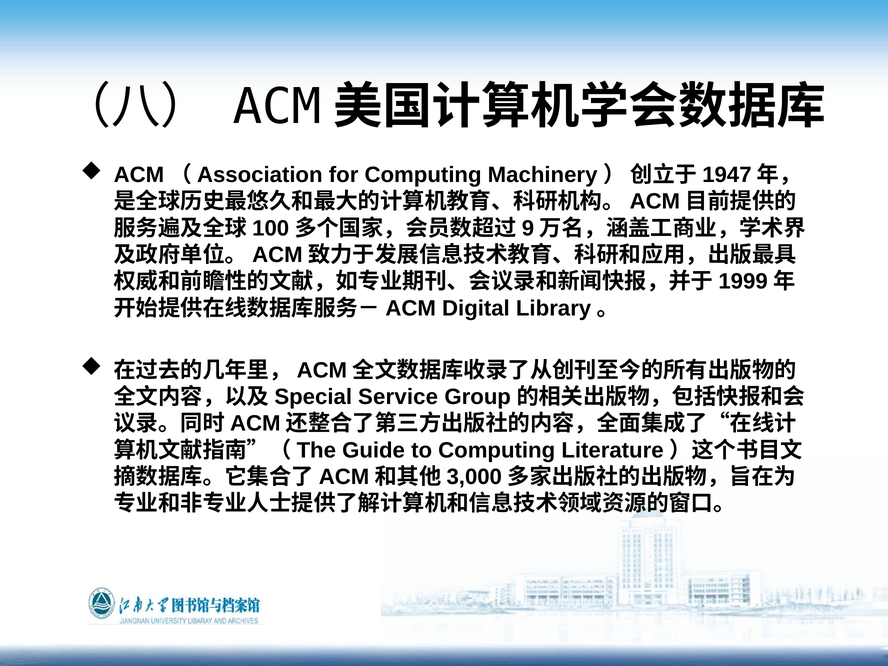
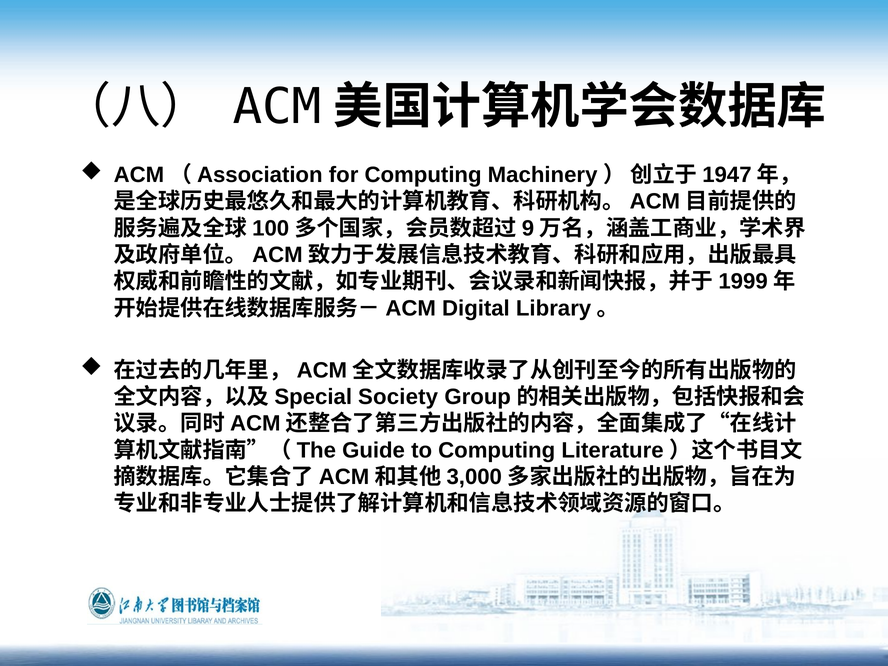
Service: Service -> Society (398, 397)
